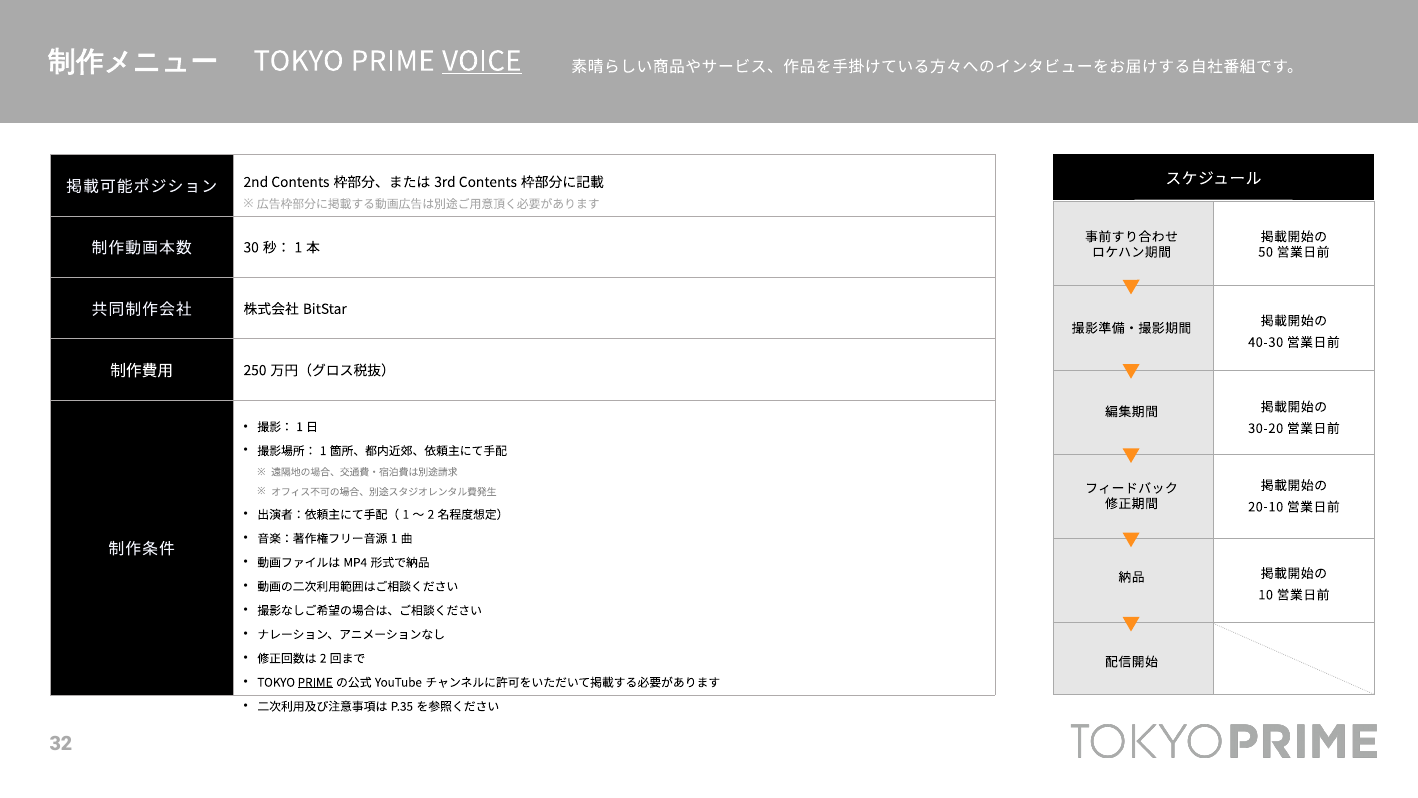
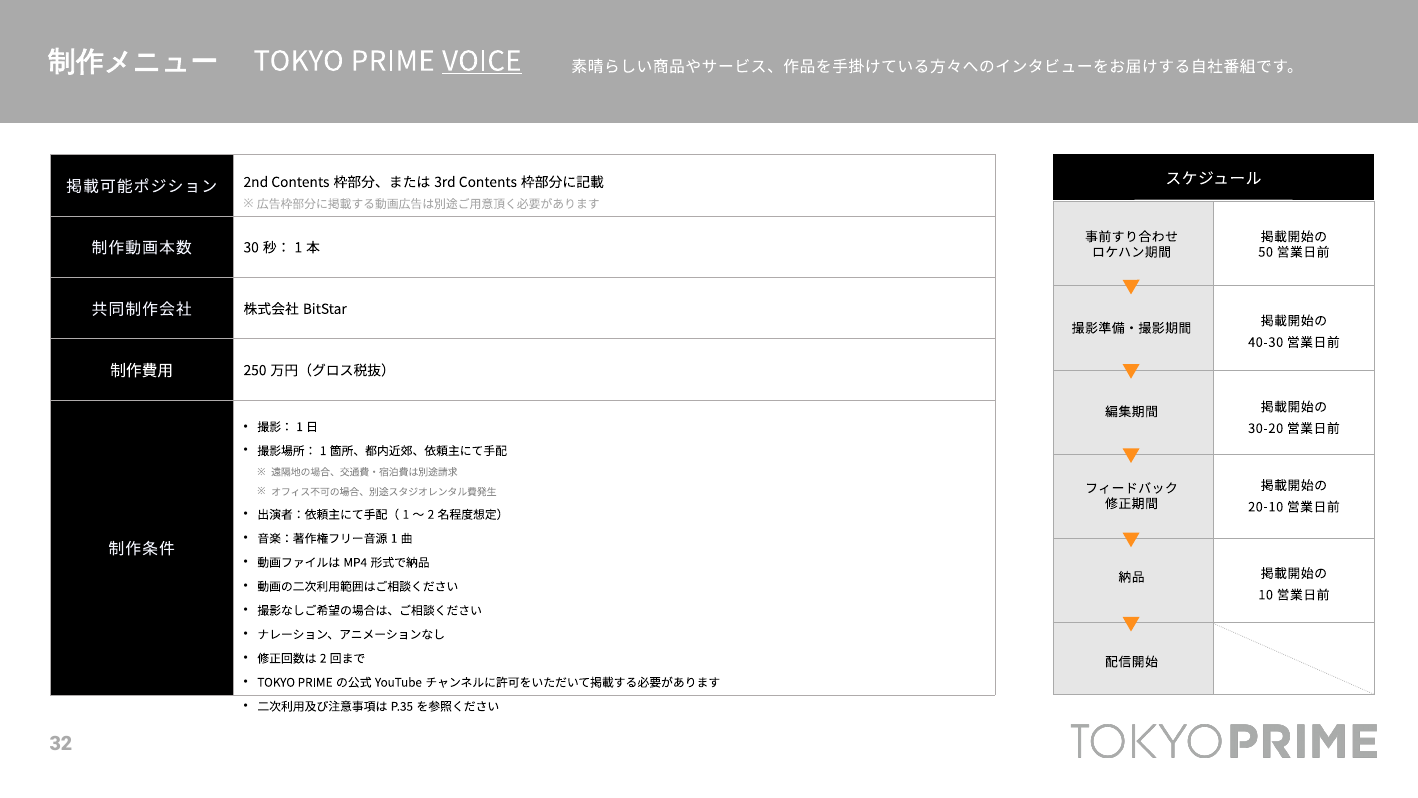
PRIME underline: present -> none (315, 683)
